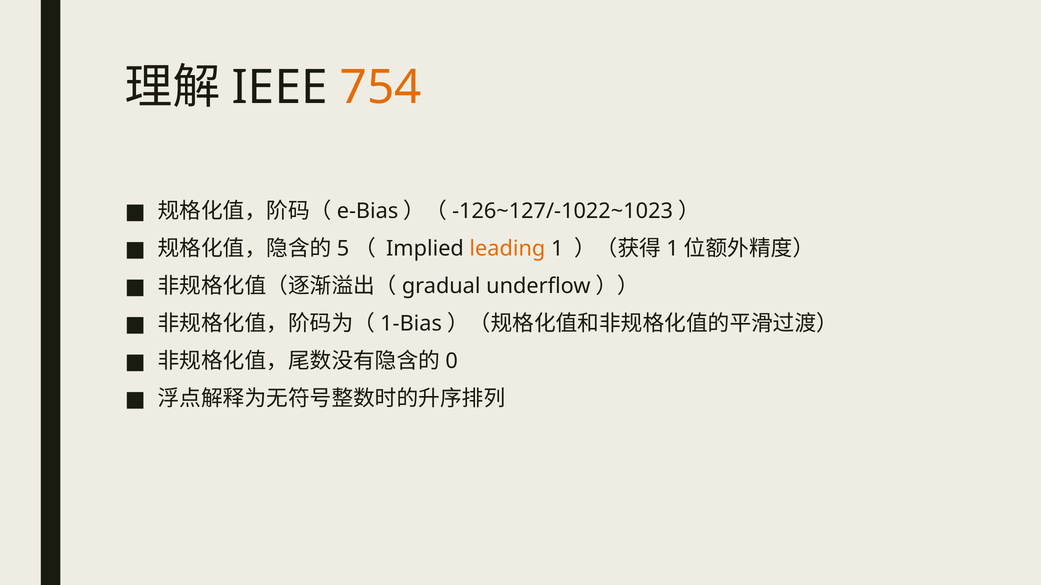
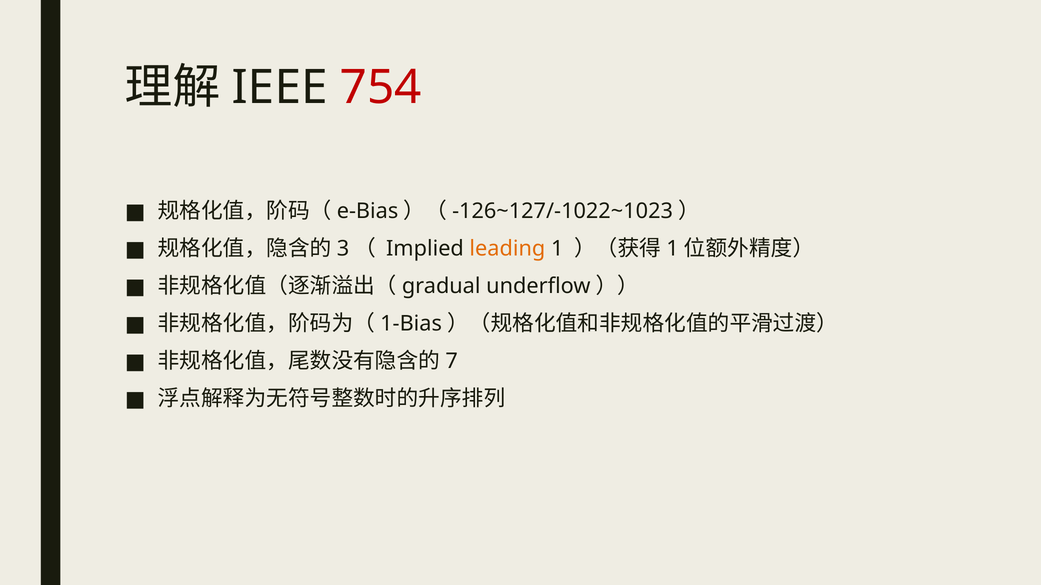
754 colour: orange -> red (381, 87)
5: 5 -> 3 (343, 249)
0: 0 -> 7 (452, 362)
